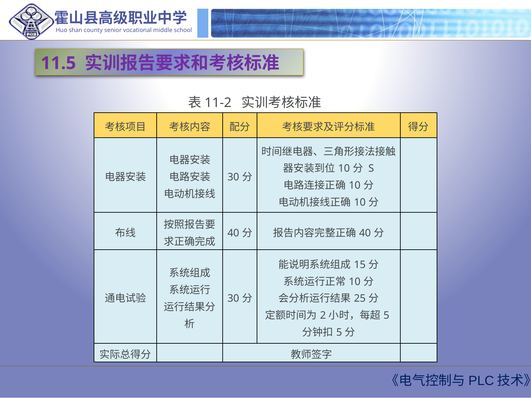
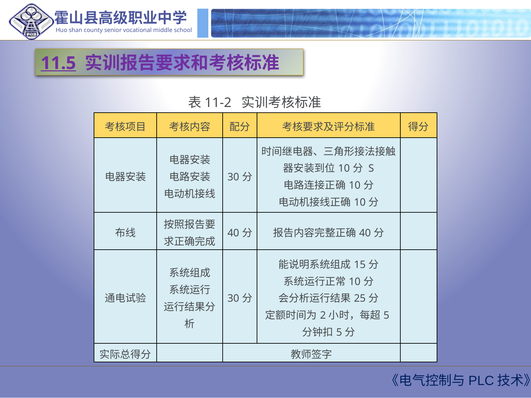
11.5 underline: none -> present (58, 63)
